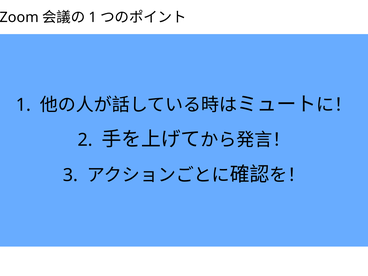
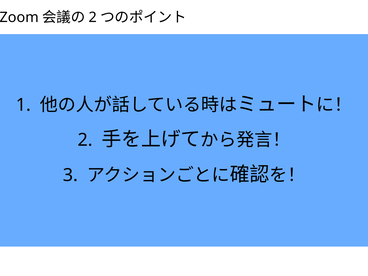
1: 1 -> 2 (93, 17)
